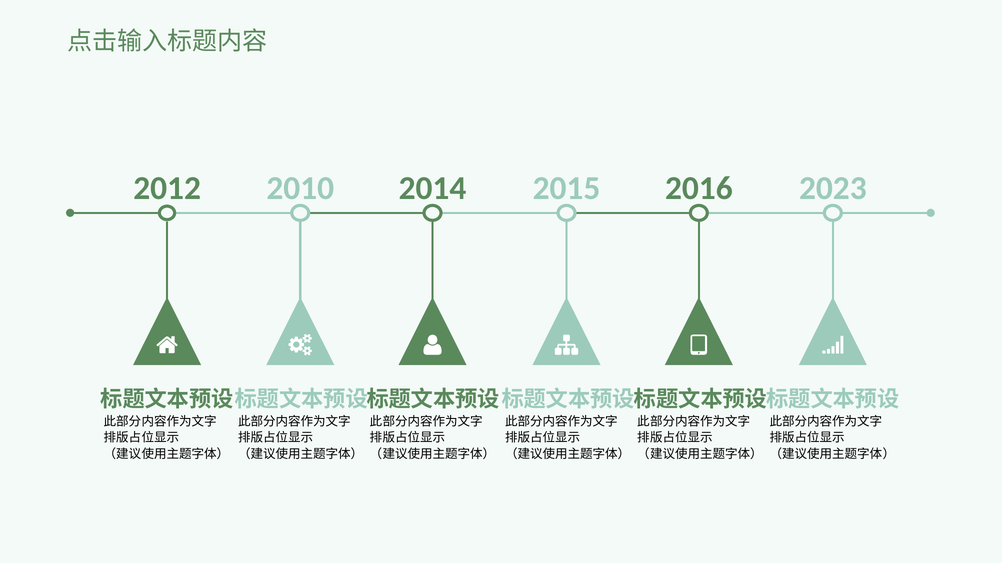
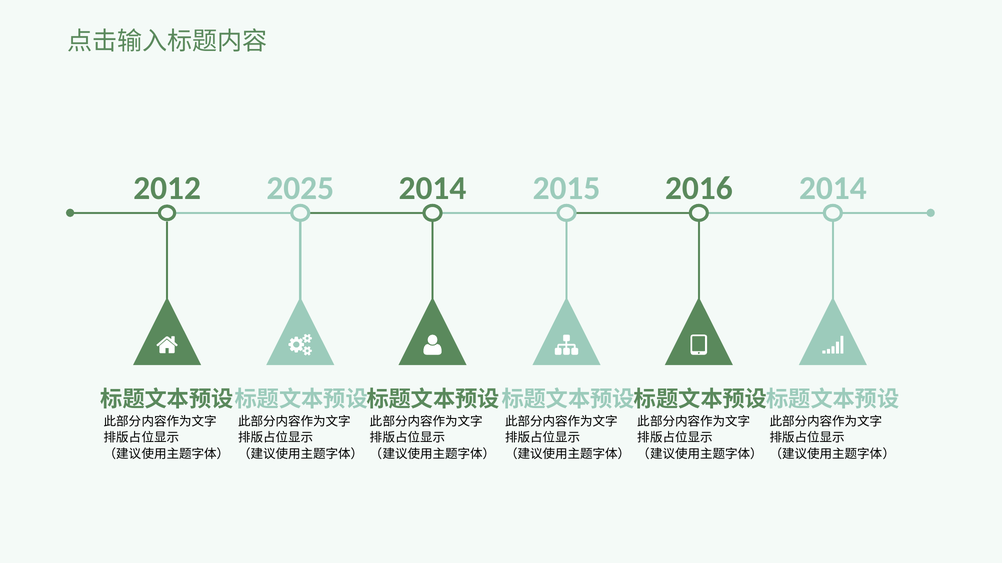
2010: 2010 -> 2025 (300, 188)
2016 2023: 2023 -> 2014 (833, 188)
